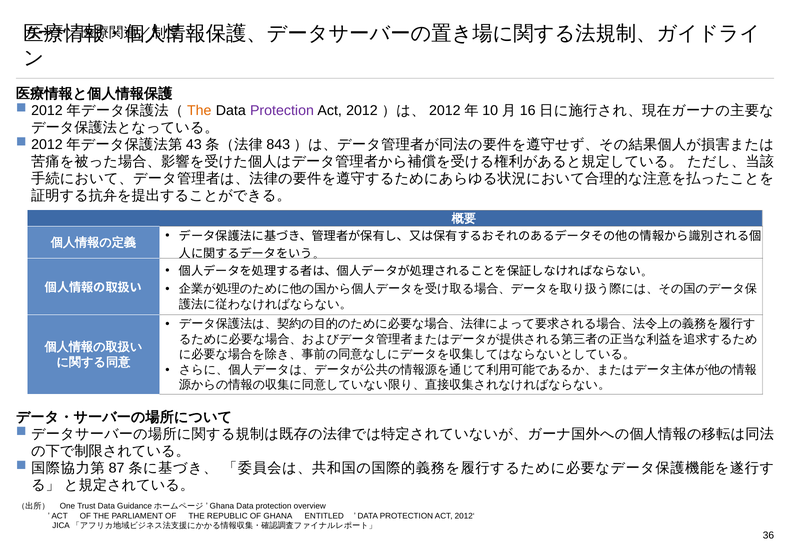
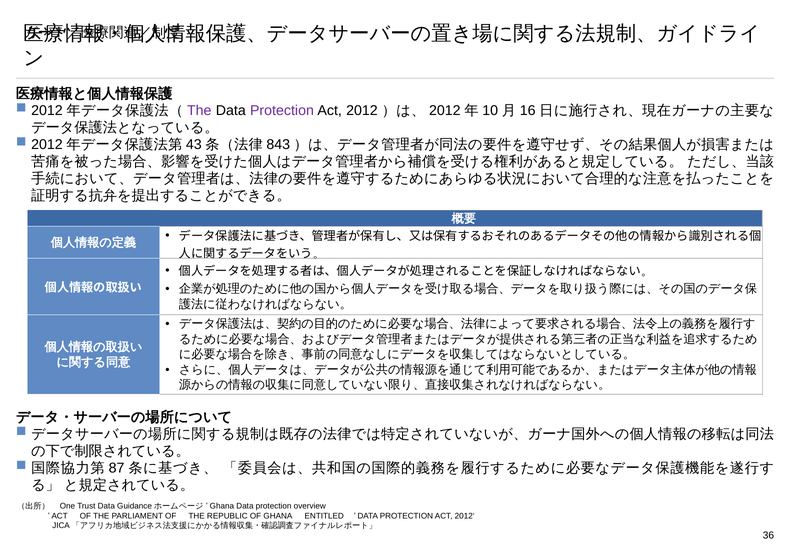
The colour: orange -> purple (199, 110)
